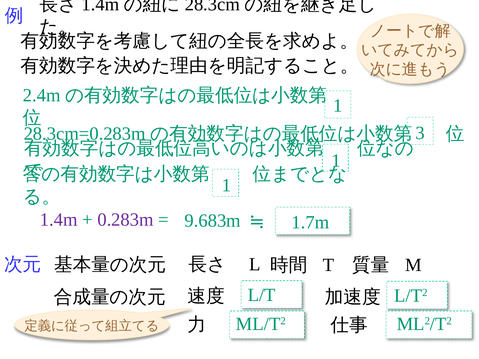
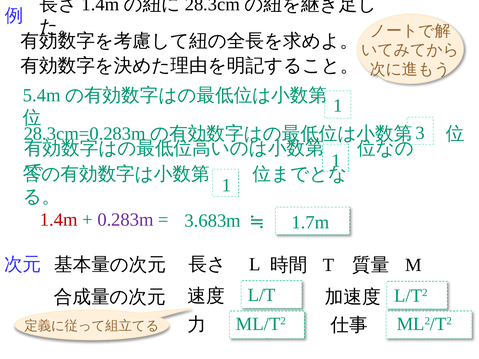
2.4m: 2.4m -> 5.4m (42, 96)
1.4m colour: purple -> red (59, 220)
9.683m: 9.683m -> 3.683m (213, 221)
